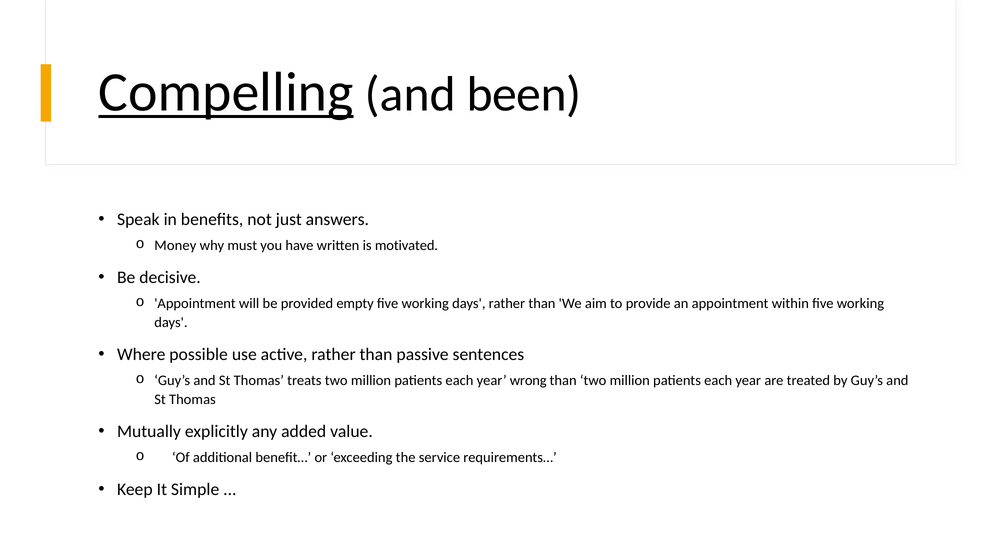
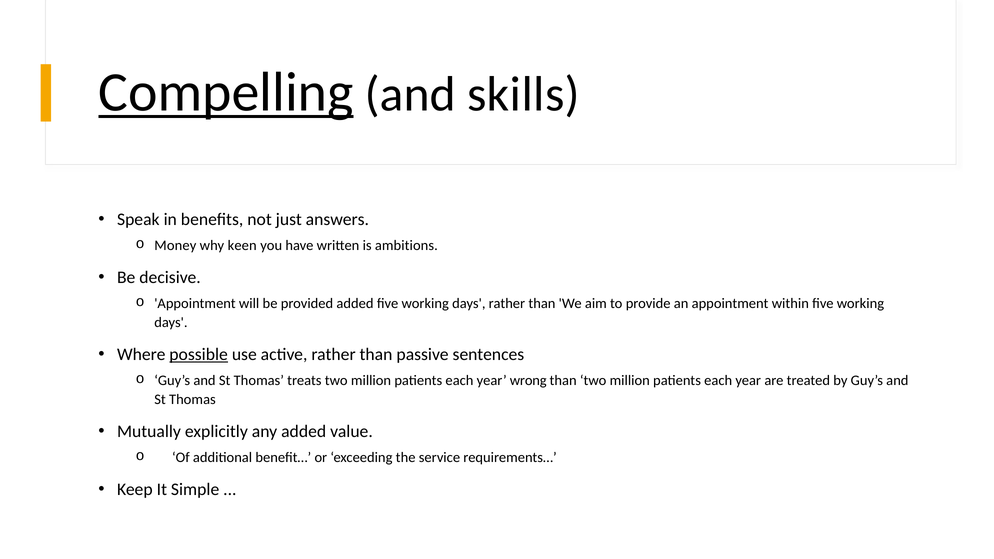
been: been -> skills (524, 95)
must: must -> keen (242, 246)
motivated: motivated -> ambitions (406, 246)
provided empty: empty -> added (355, 304)
possible underline: none -> present (199, 355)
